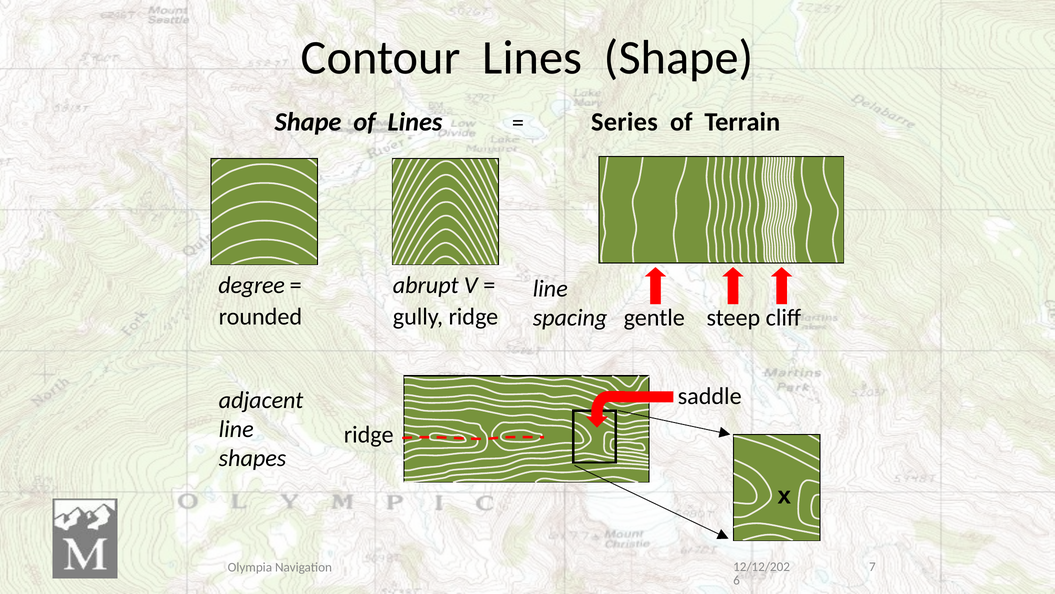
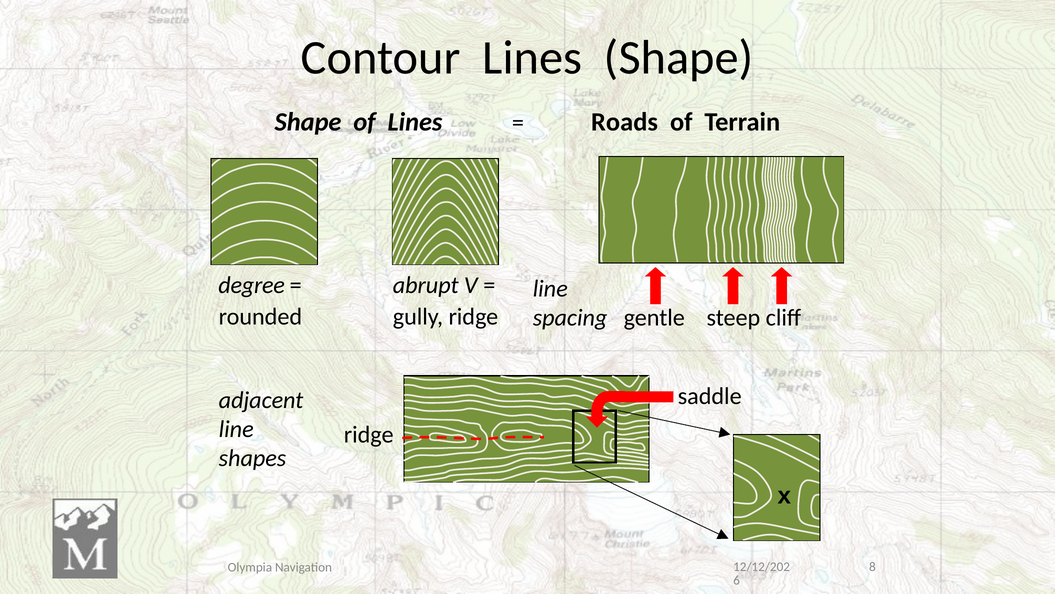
Series: Series -> Roads (625, 122)
7: 7 -> 8 (872, 566)
